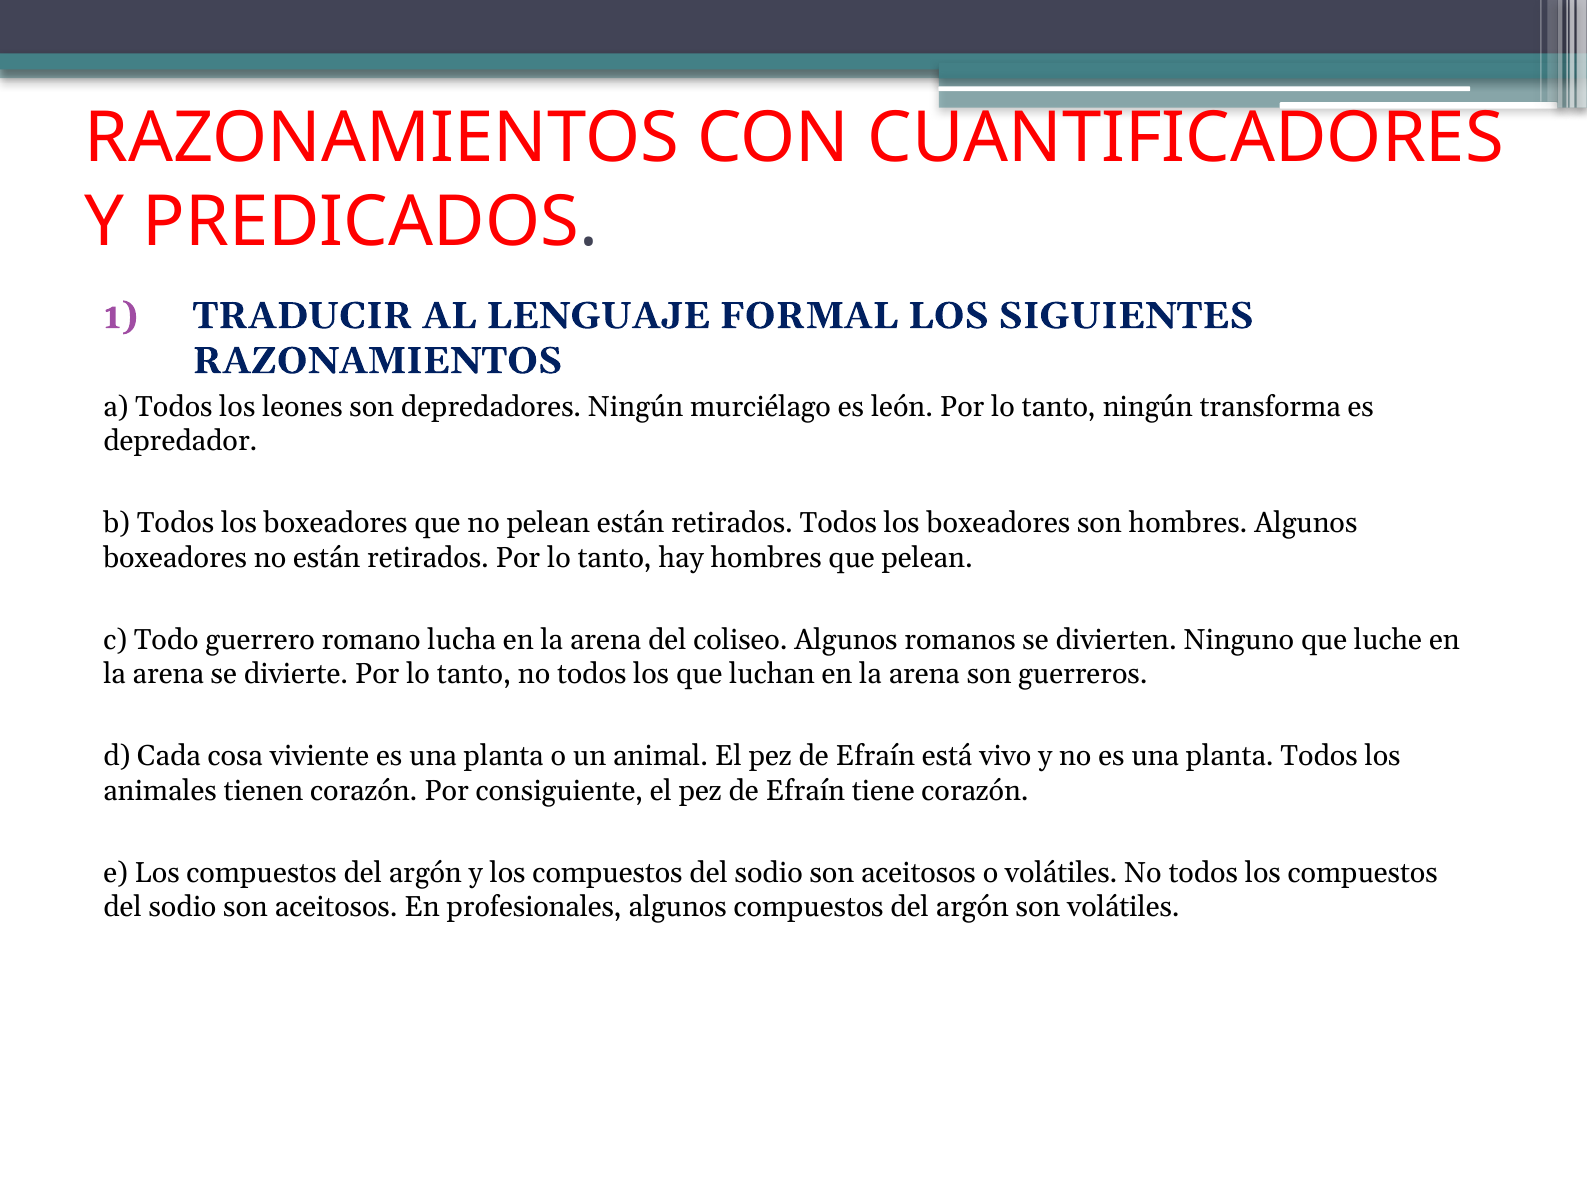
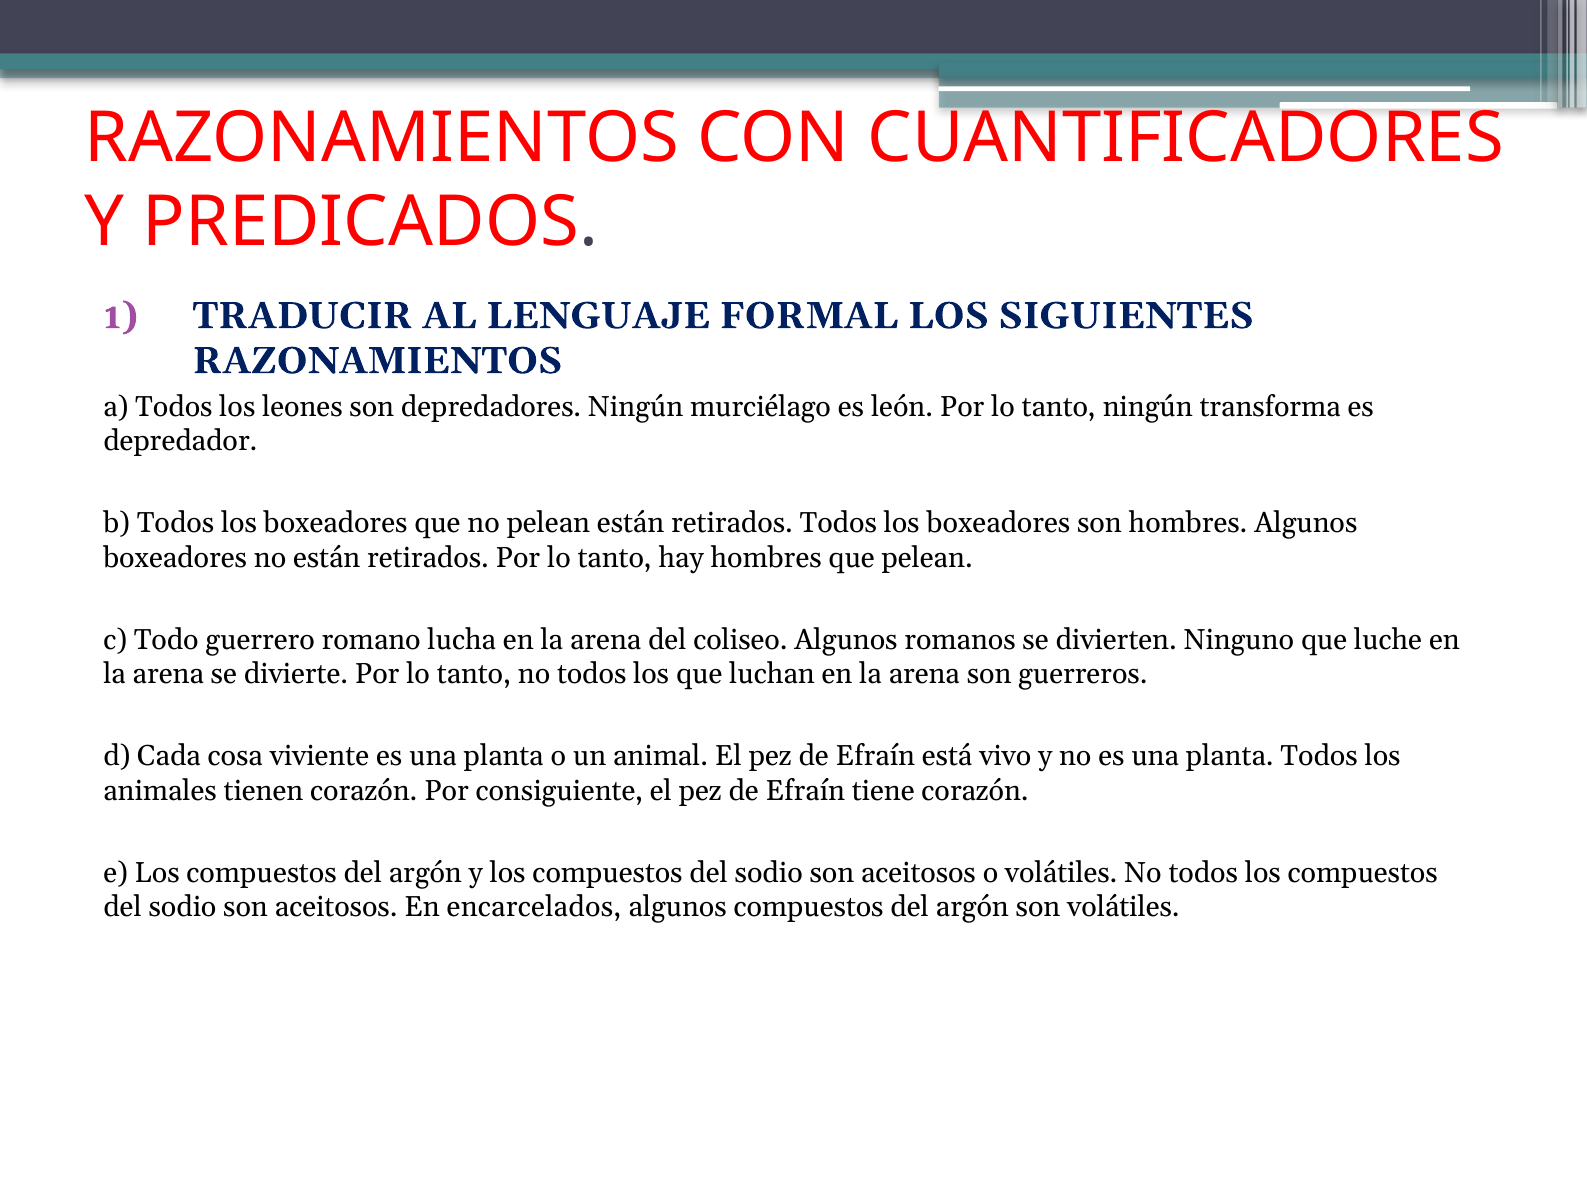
profesionales: profesionales -> encarcelados (534, 907)
